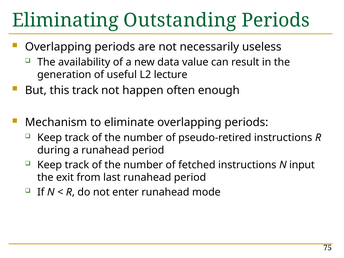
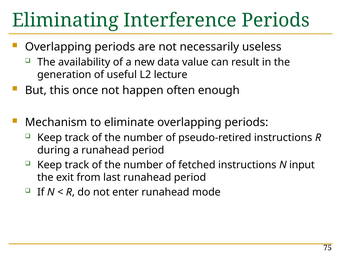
Outstanding: Outstanding -> Interference (180, 20)
this track: track -> once (85, 90)
